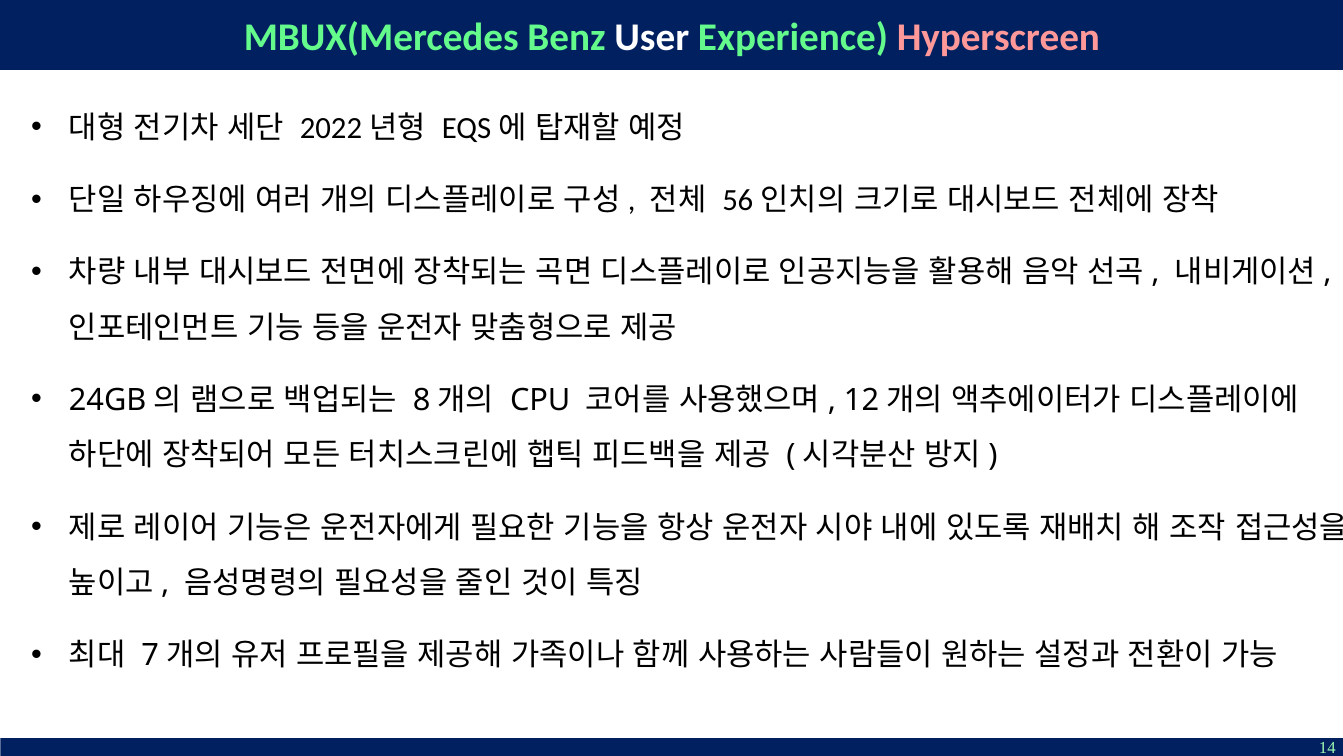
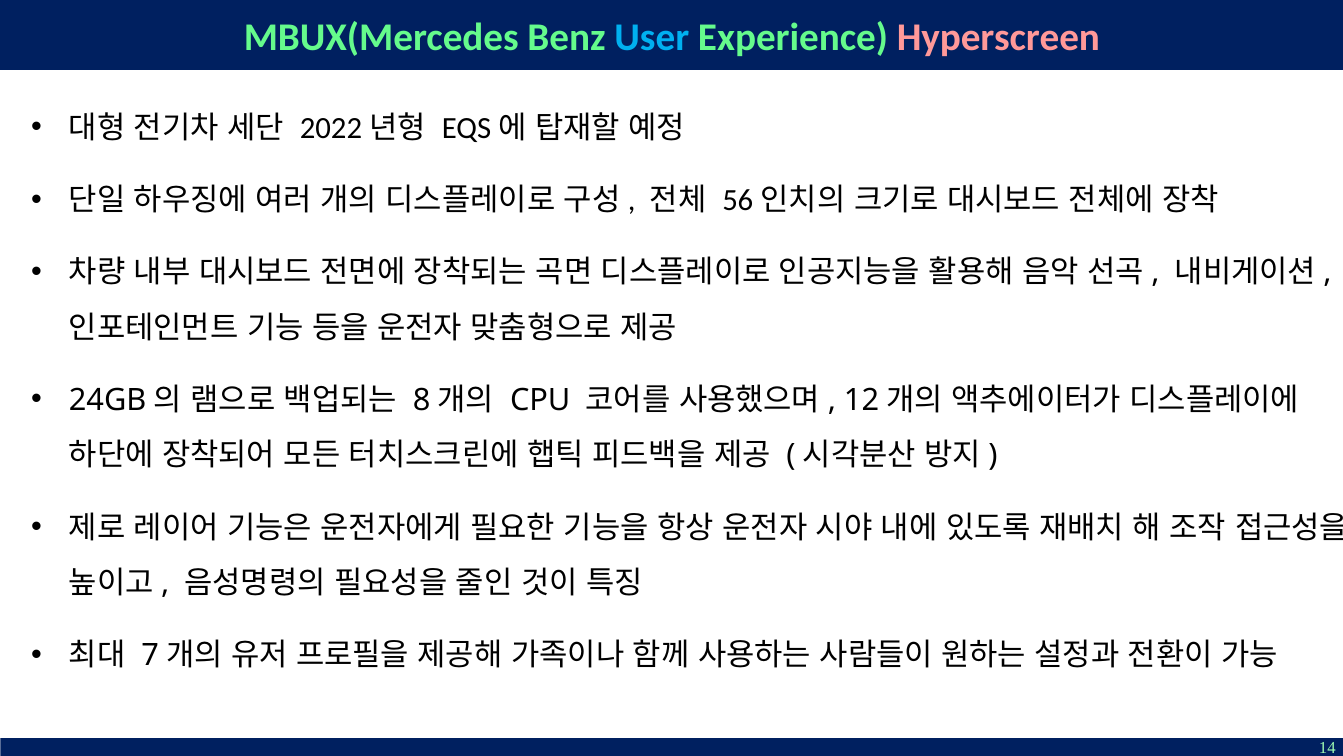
User colour: white -> light blue (652, 38)
